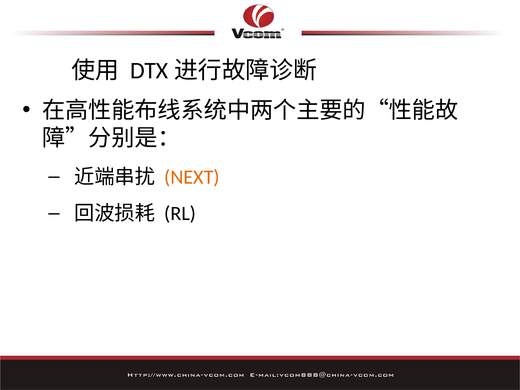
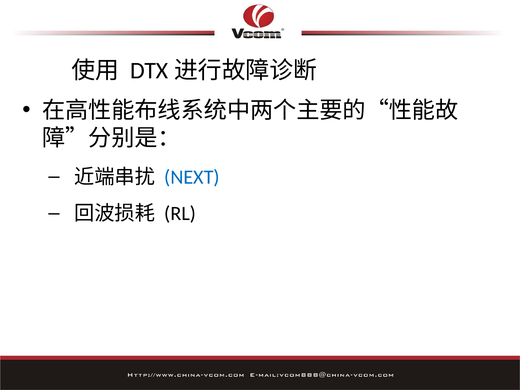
NEXT colour: orange -> blue (192, 177)
